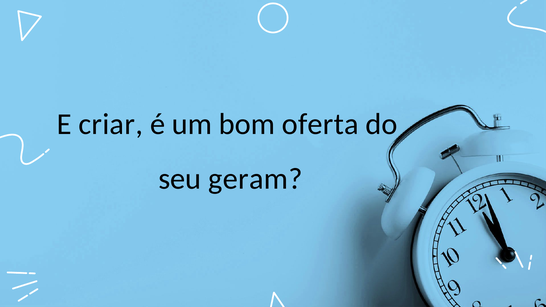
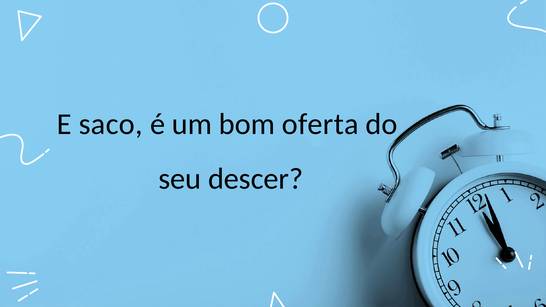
criar: criar -> saco (111, 124)
geram: geram -> descer (256, 179)
